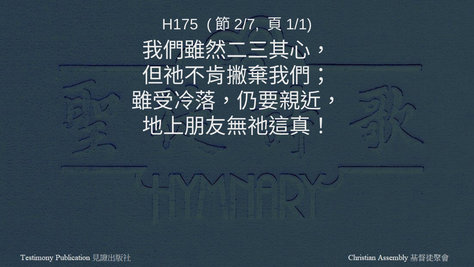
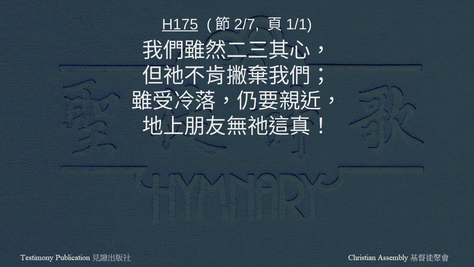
H175 underline: none -> present (180, 24)
